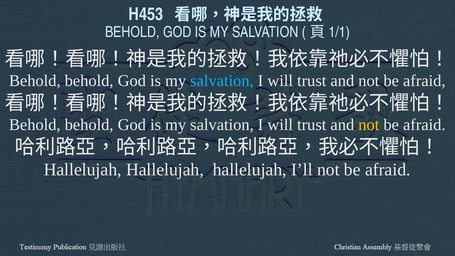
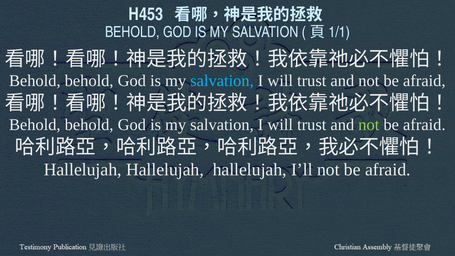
not colour: yellow -> light green (369, 125)
